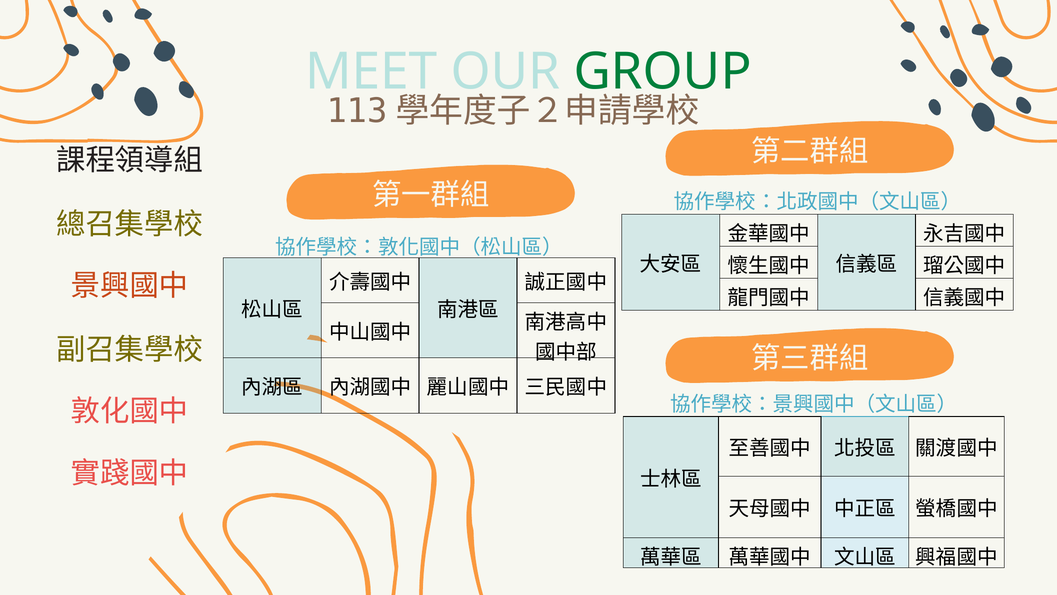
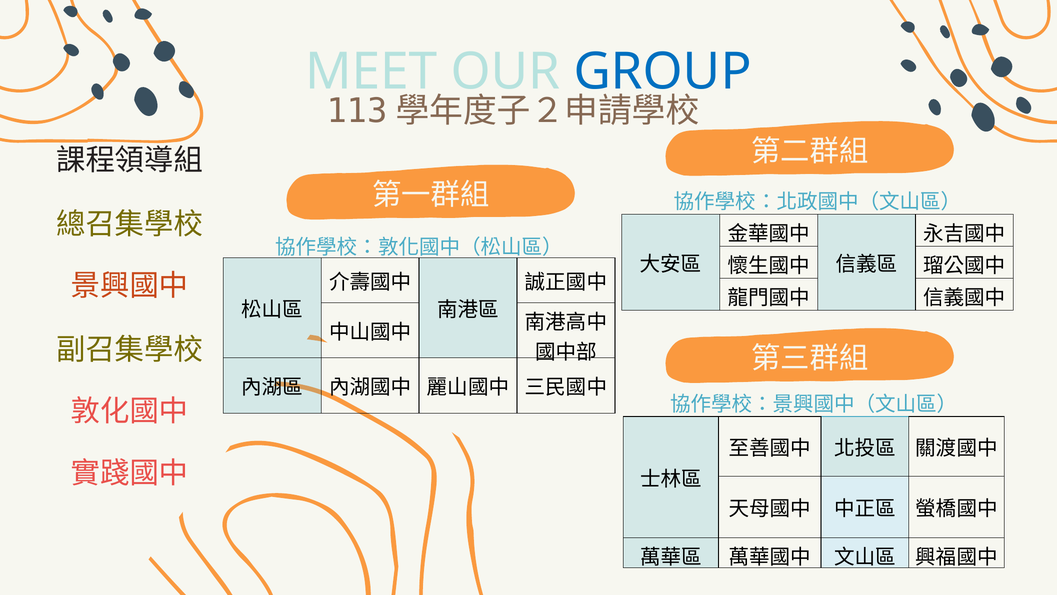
GROUP colour: green -> blue (663, 72)
